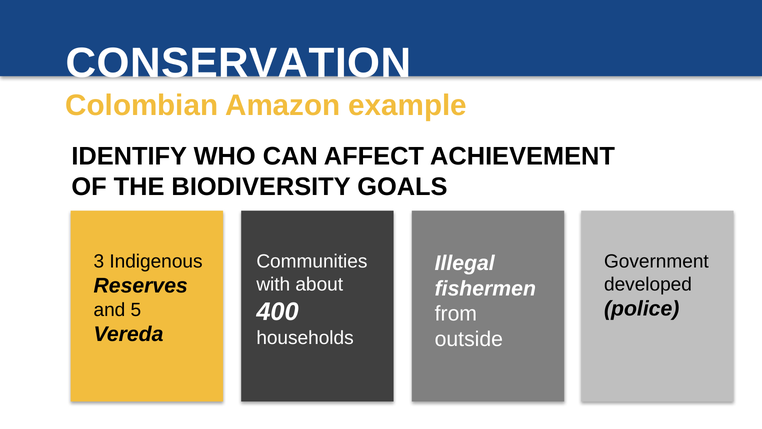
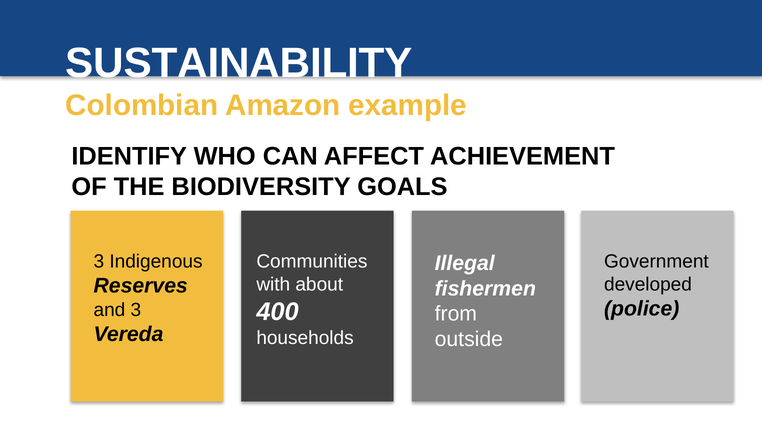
CONSERVATION: CONSERVATION -> SUSTAINABILITY (239, 63)
and 5: 5 -> 3 (136, 310)
